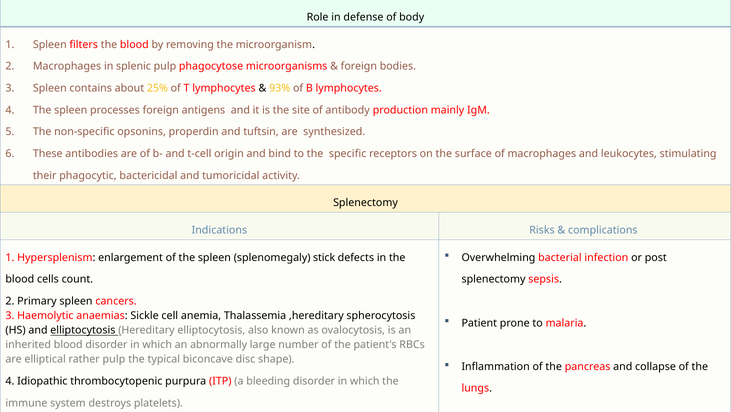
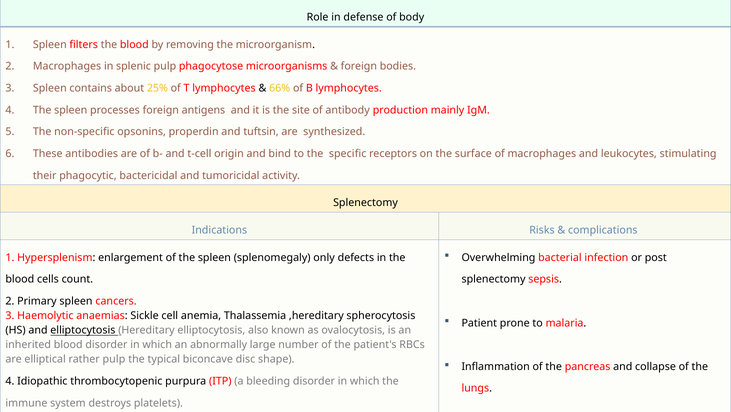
93%: 93% -> 66% (280, 88)
stick: stick -> only (324, 257)
